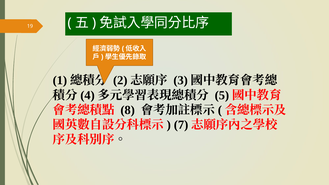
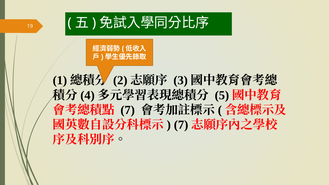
8: 8 -> 7 (128, 110)
